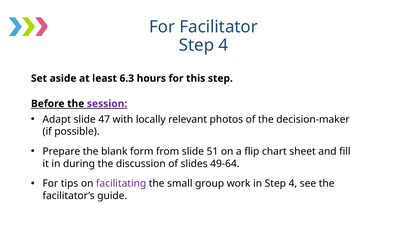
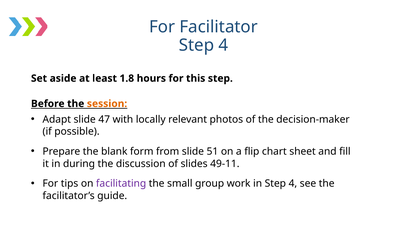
6.3: 6.3 -> 1.8 (127, 78)
session colour: purple -> orange (107, 104)
49-64: 49-64 -> 49-11 (225, 164)
